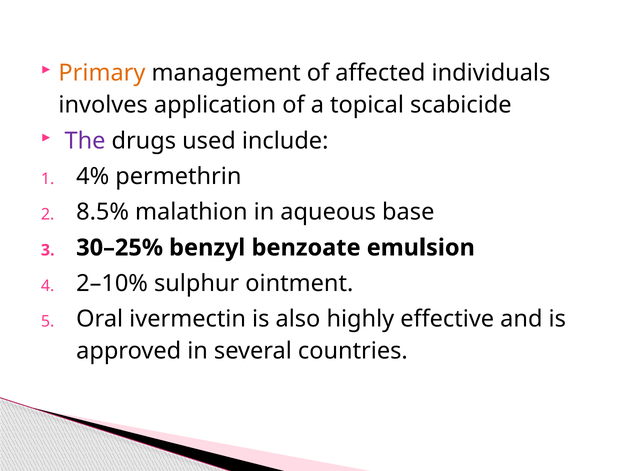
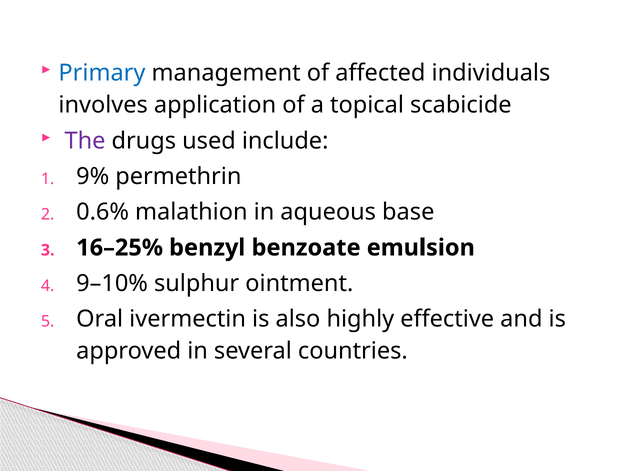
Primary colour: orange -> blue (102, 73)
4%: 4% -> 9% (93, 176)
8.5%: 8.5% -> 0.6% (103, 212)
30–25%: 30–25% -> 16–25% (120, 248)
2–10%: 2–10% -> 9–10% (112, 283)
